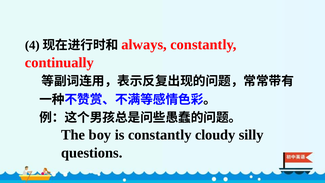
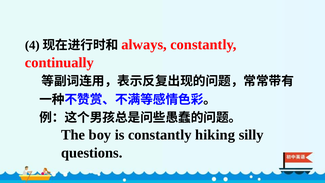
cloudy: cloudy -> hiking (215, 135)
